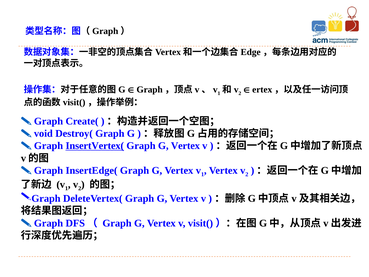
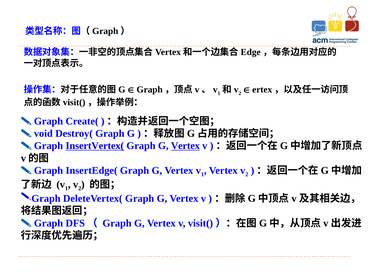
Vertex underline: none -> present (185, 146)
